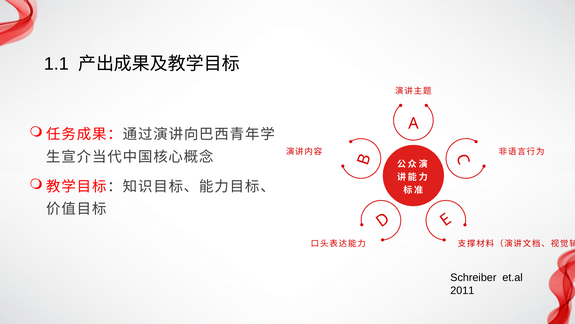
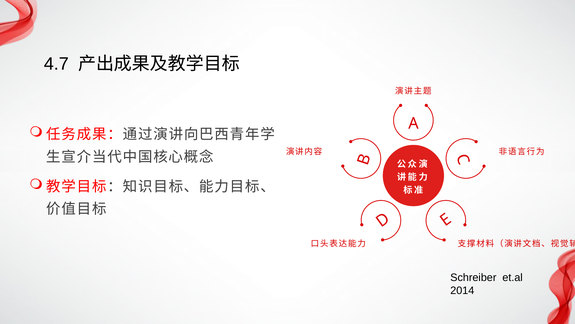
1.1: 1.1 -> 4.7 (56, 64)
2011: 2011 -> 2014 (462, 290)
